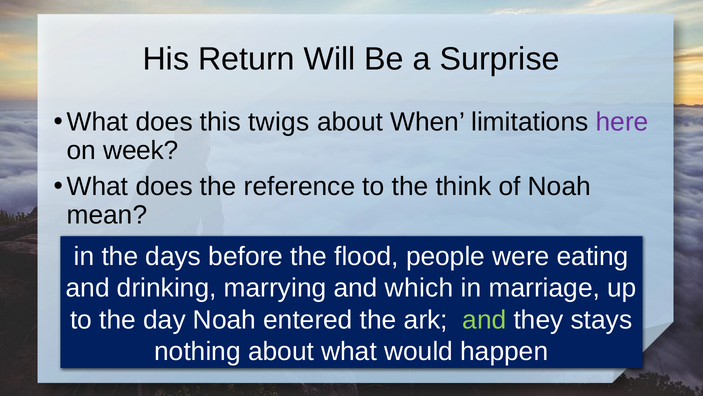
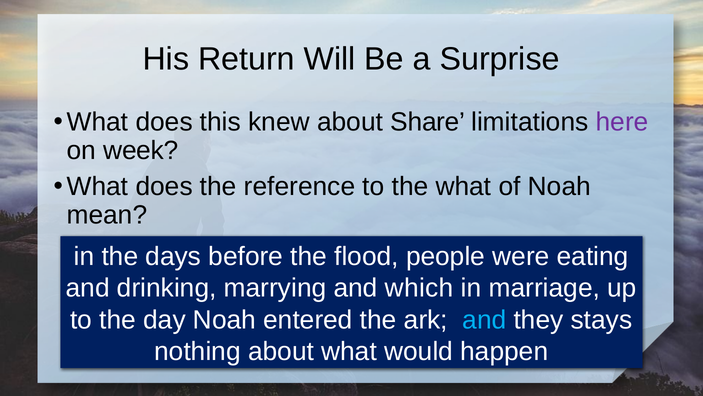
twigs: twigs -> knew (279, 122)
When: When -> Share (428, 122)
the think: think -> what (463, 186)
and colour: light green -> light blue (484, 319)
